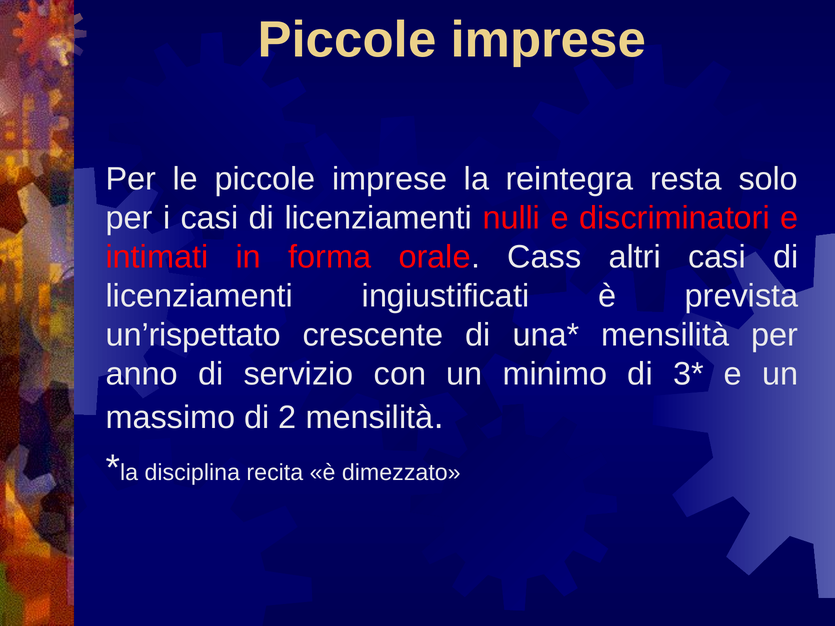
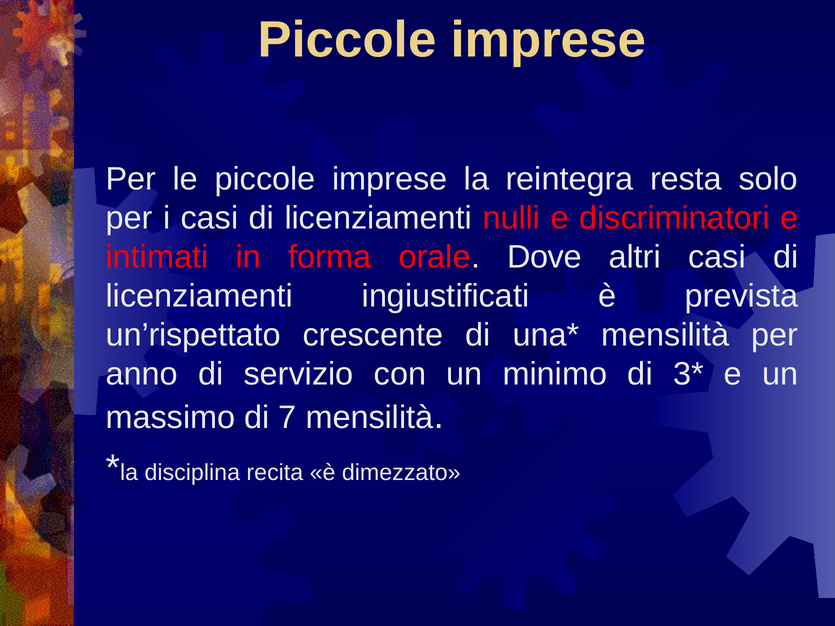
Cass: Cass -> Dove (544, 257)
2: 2 -> 7 (288, 418)
